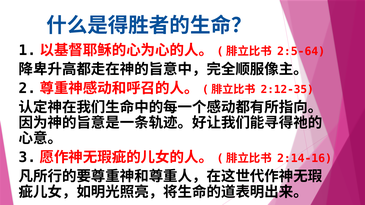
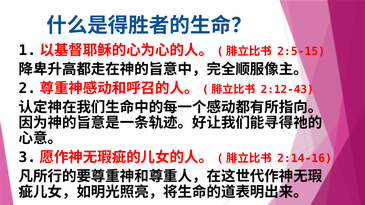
2:5-64: 2:5-64 -> 2:5-15 (301, 51)
2:12-35: 2:12-35 -> 2:12-43 (287, 90)
